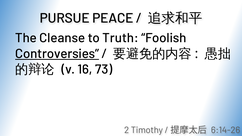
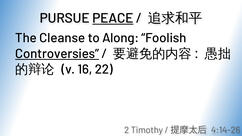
PEACE underline: none -> present (113, 18)
Truth: Truth -> Along (121, 38)
73: 73 -> 22 (104, 70)
6:14-26: 6:14-26 -> 4:14-26 (226, 130)
